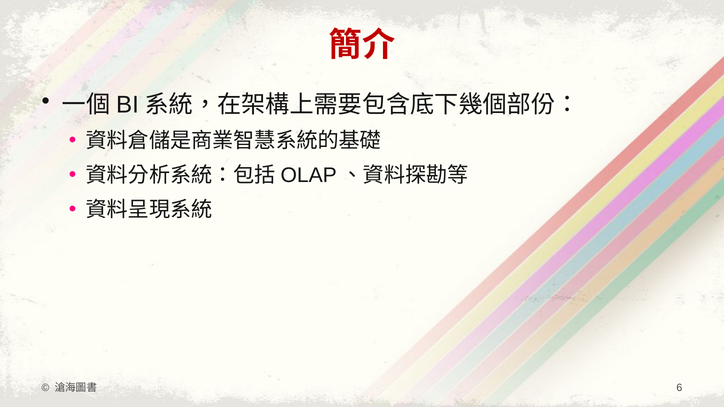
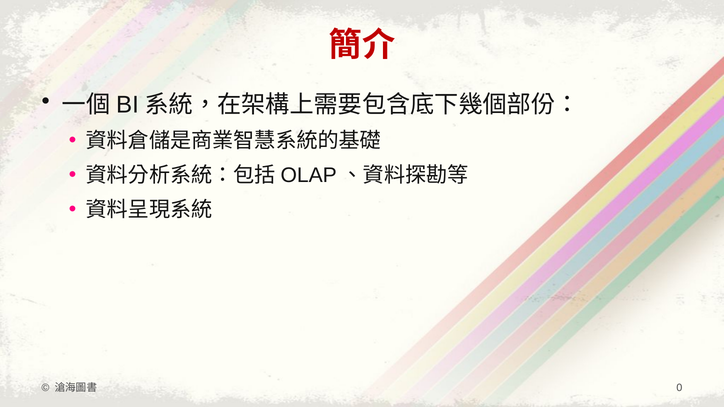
6: 6 -> 0 (679, 388)
